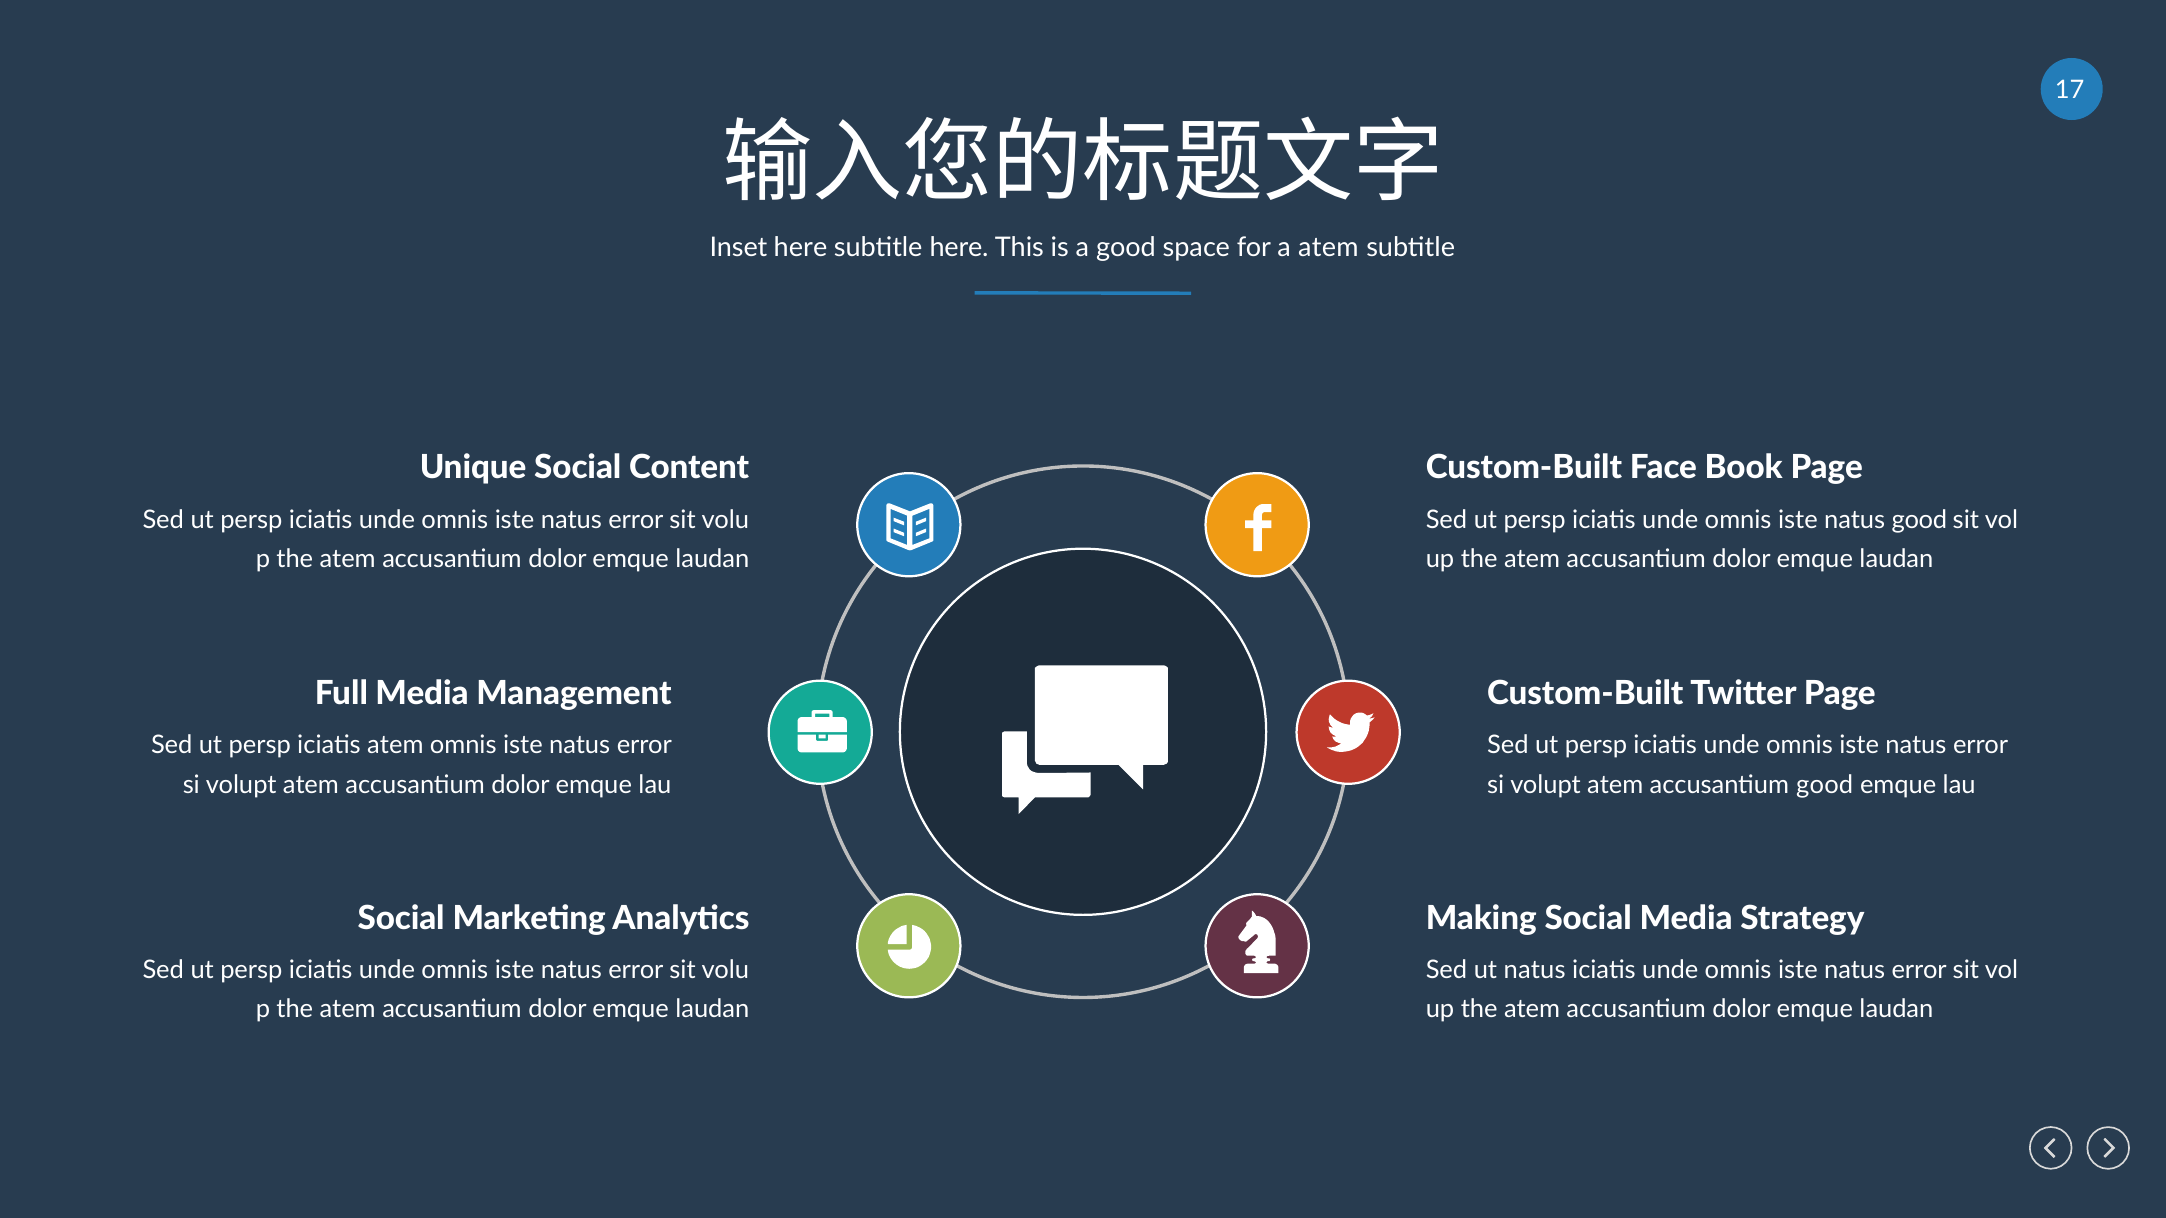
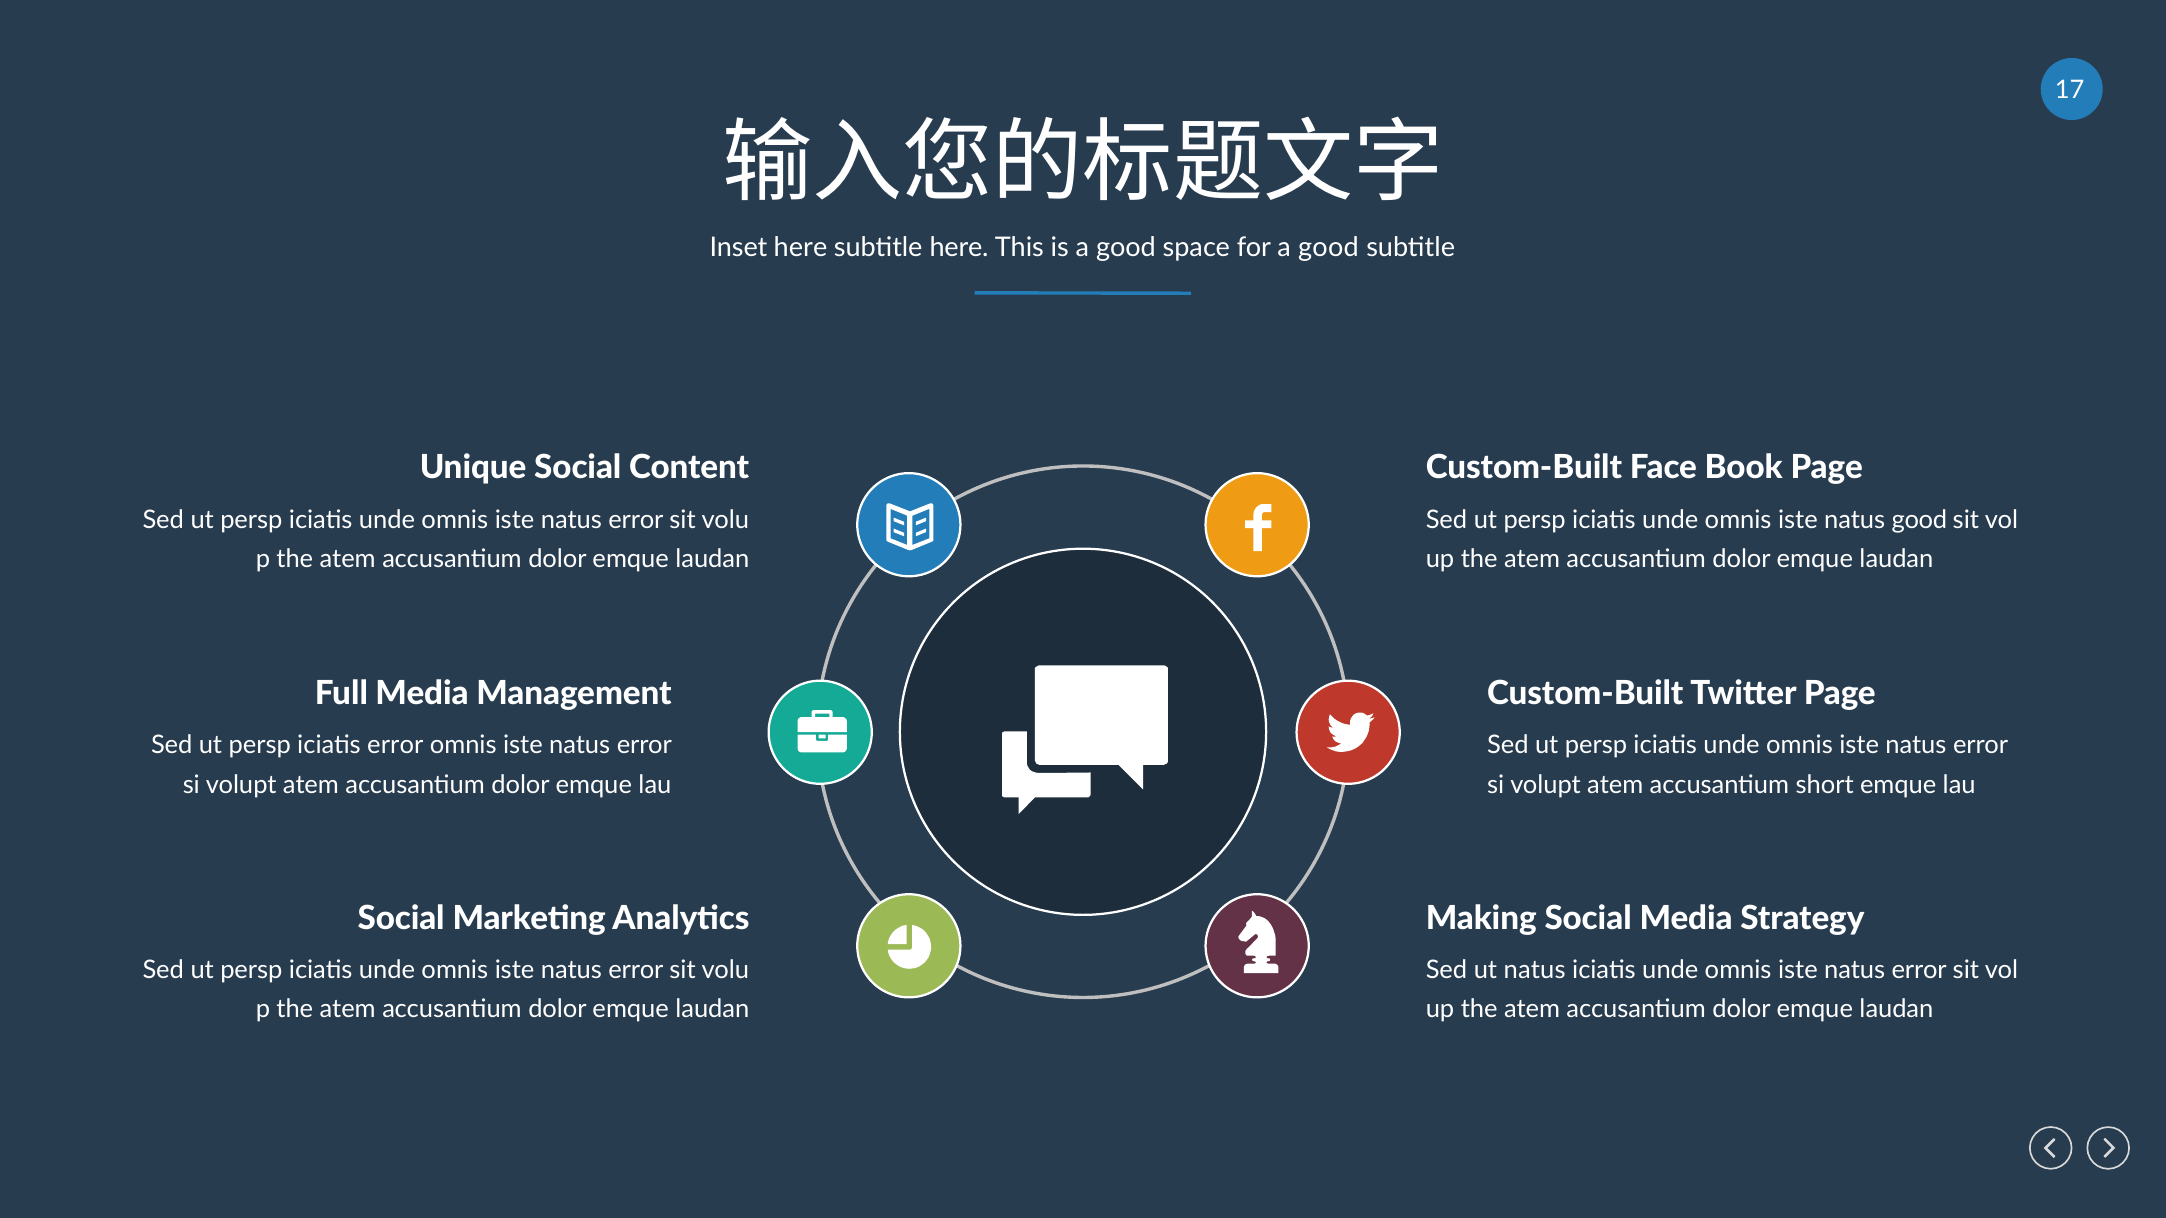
for a atem: atem -> good (1328, 248)
iciatis atem: atem -> error (395, 746)
accusantium good: good -> short (1825, 785)
